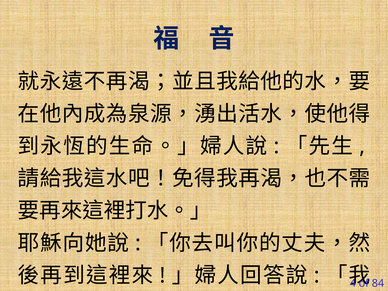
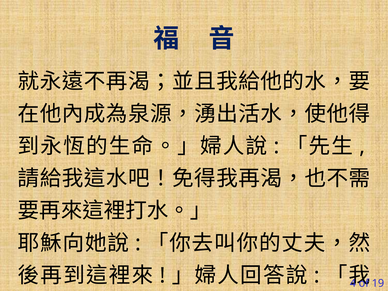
84: 84 -> 19 (378, 283)
